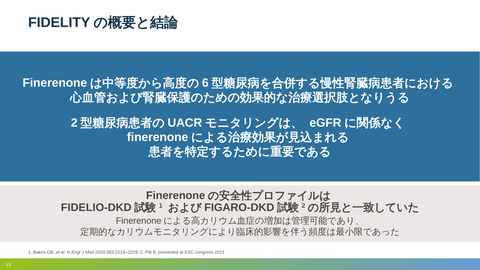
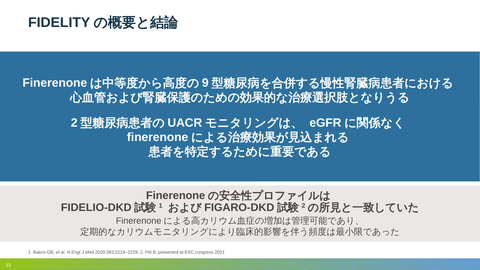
6: 6 -> 9 (205, 83)
